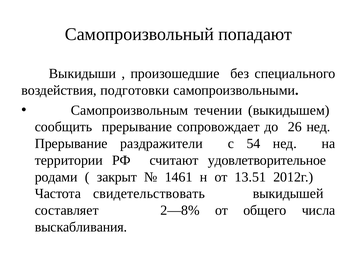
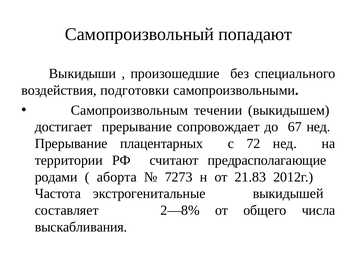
сообщить: сообщить -> достигает (64, 127)
26: 26 -> 67 (295, 127)
раздражители: раздражители -> плацентарных (162, 143)
54: 54 -> 72 (253, 143)
удовлетворительное: удовлетворительное -> предрасполагающие (267, 160)
закрыт: закрыт -> аборта (117, 177)
1461: 1461 -> 7273 (179, 177)
13.51: 13.51 -> 21.83 (250, 177)
свидетельствовать: свидетельствовать -> экстрогенитальные (149, 193)
